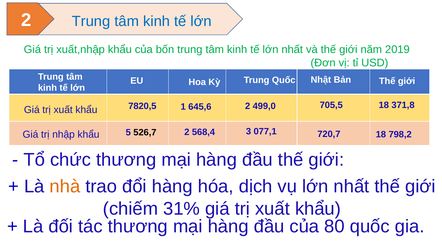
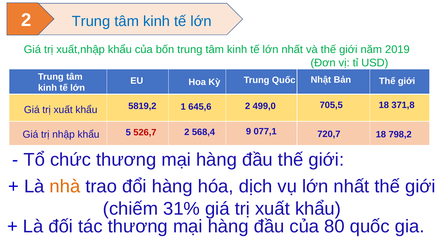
7820,5: 7820,5 -> 5819,2 (142, 106)
526,7 colour: black -> red (145, 133)
3: 3 -> 9 (249, 132)
